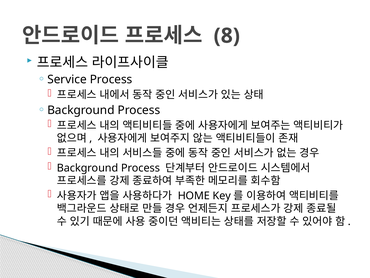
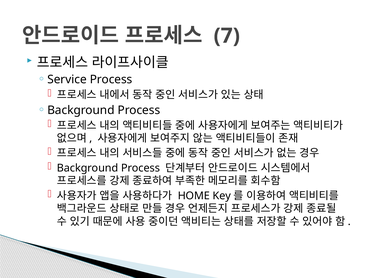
8: 8 -> 7 (227, 36)
